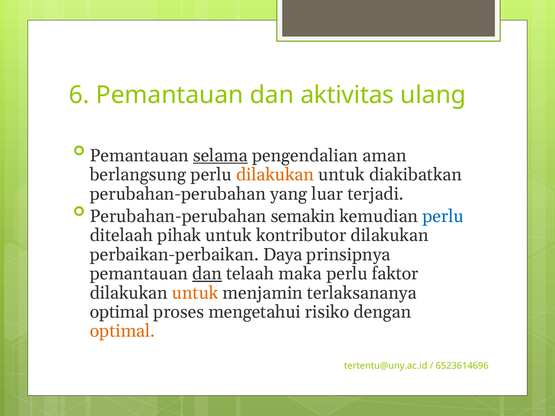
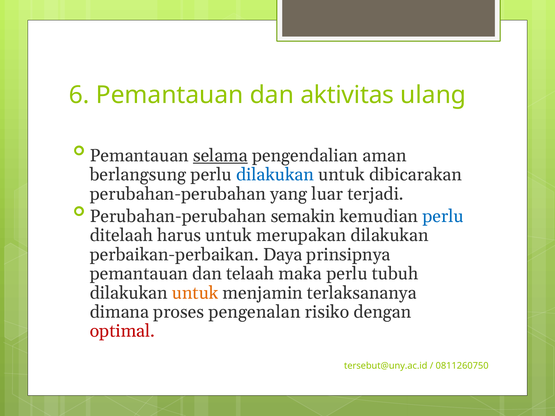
dilakukan colour: orange -> blue (275, 175)
diakibatkan: diakibatkan -> dibicarakan (416, 175)
pihak: pihak -> harus (179, 236)
kontributor: kontributor -> merupakan (301, 236)
dan underline: present -> none (207, 274)
faktor: faktor -> tubuh (395, 274)
optimal: optimal -> dimana (119, 312)
mengetahui: mengetahui -> pengenalan (254, 312)
optimal colour: orange -> red (122, 331)
tertentu@uny.ac.id: tertentu@uny.ac.id -> tersebut@uny.ac.id (386, 366)
6523614696: 6523614696 -> 0811260750 (462, 366)
